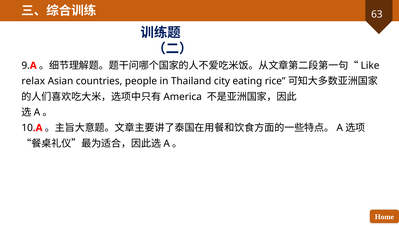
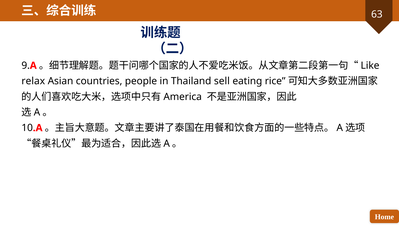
city: city -> sell (222, 81)
